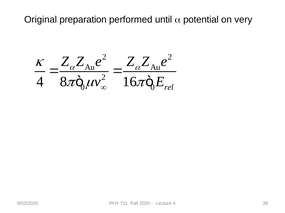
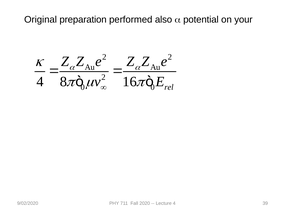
until: until -> also (164, 20)
very: very -> your (243, 20)
